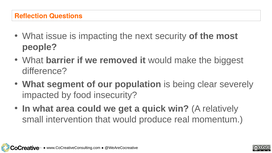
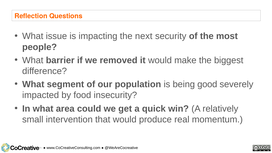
clear: clear -> good (207, 84)
